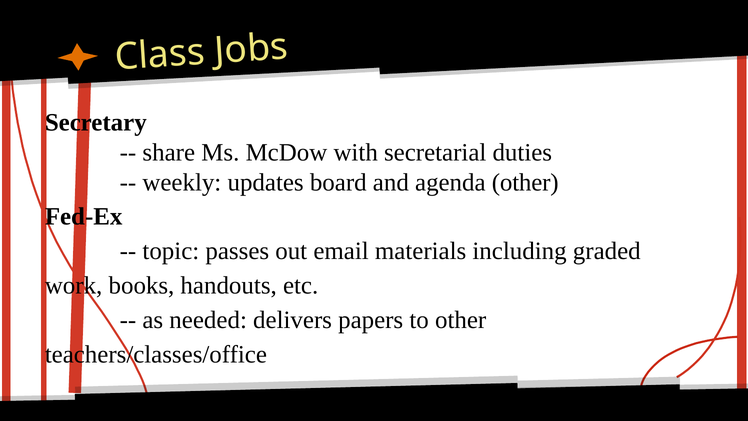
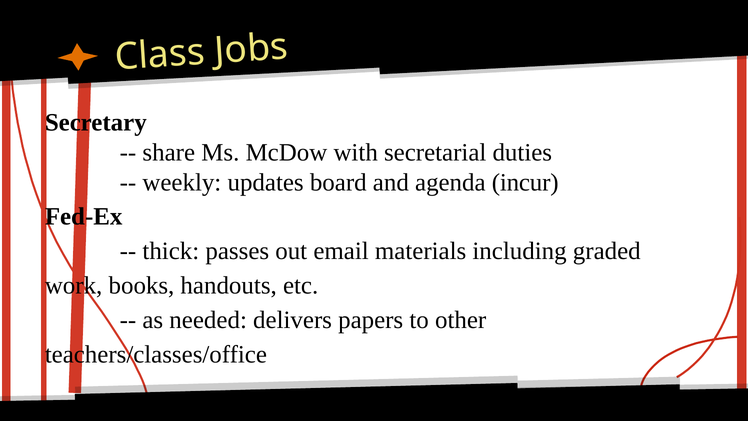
agenda other: other -> incur (525, 182)
topic: topic -> thick (171, 251)
